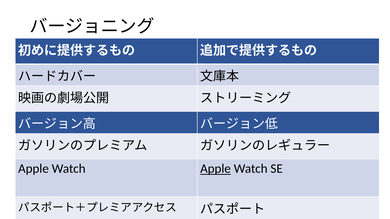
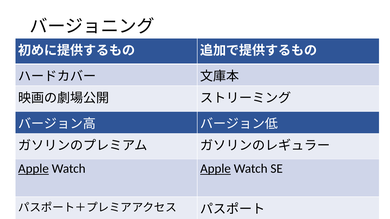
Apple underline: none -> present (34, 169)
